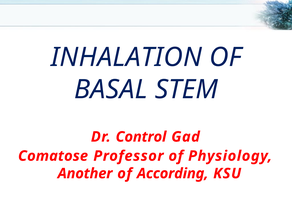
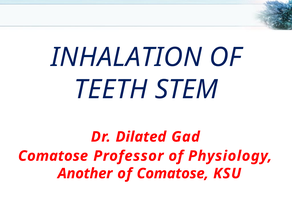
BASAL: BASAL -> TEETH (111, 89)
Control: Control -> Dilated (141, 137)
of According: According -> Comatose (173, 173)
